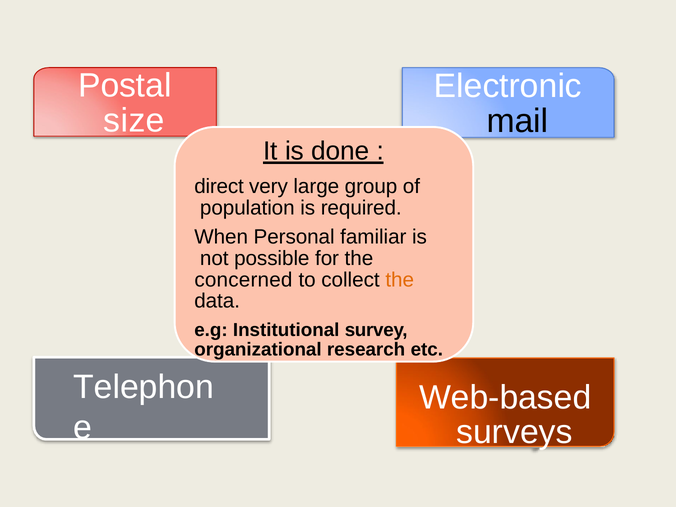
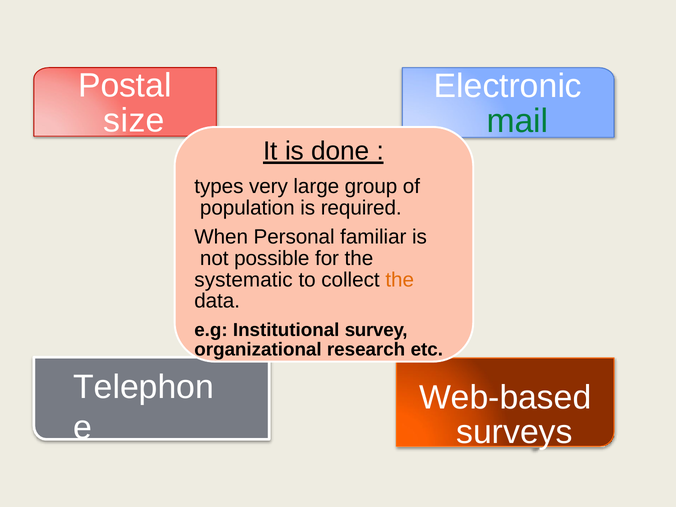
mail colour: black -> green (517, 121)
direct: direct -> types (219, 186)
concerned: concerned -> systematic (243, 280)
